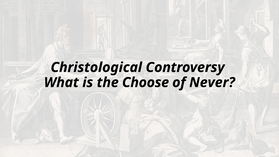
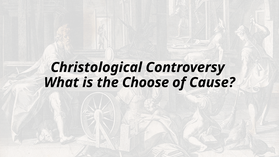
Never: Never -> Cause (212, 82)
